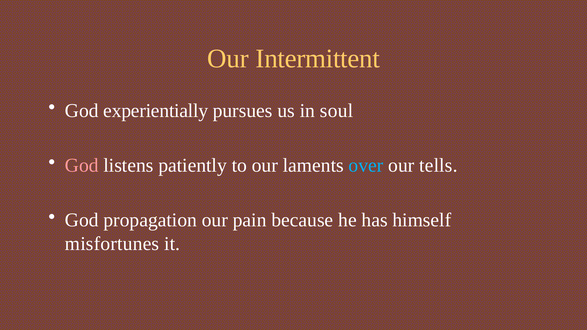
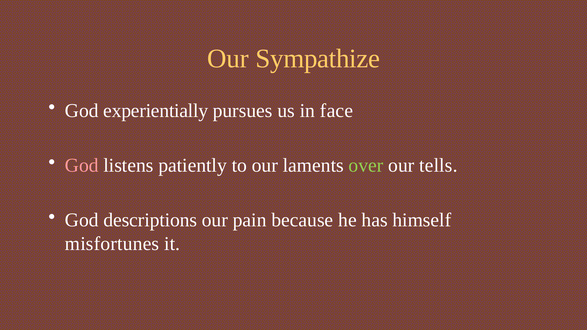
Intermittent: Intermittent -> Sympathize (318, 59)
soul: soul -> face (337, 111)
over colour: light blue -> light green (366, 165)
propagation: propagation -> descriptions (150, 220)
